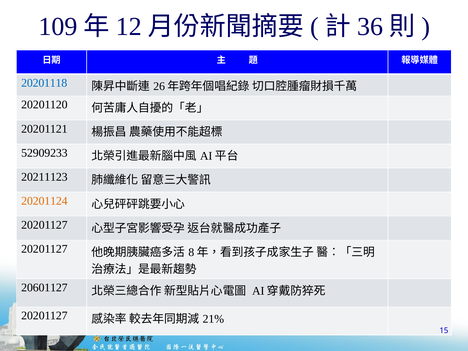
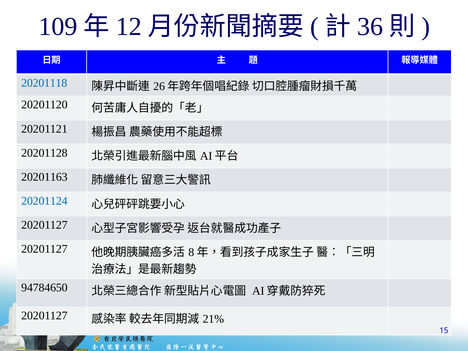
52909233: 52909233 -> 20201128 (44, 153)
20211123: 20211123 -> 20201163 (44, 177)
20201124 colour: orange -> blue (44, 201)
20601127: 20601127 -> 94784650 (44, 288)
